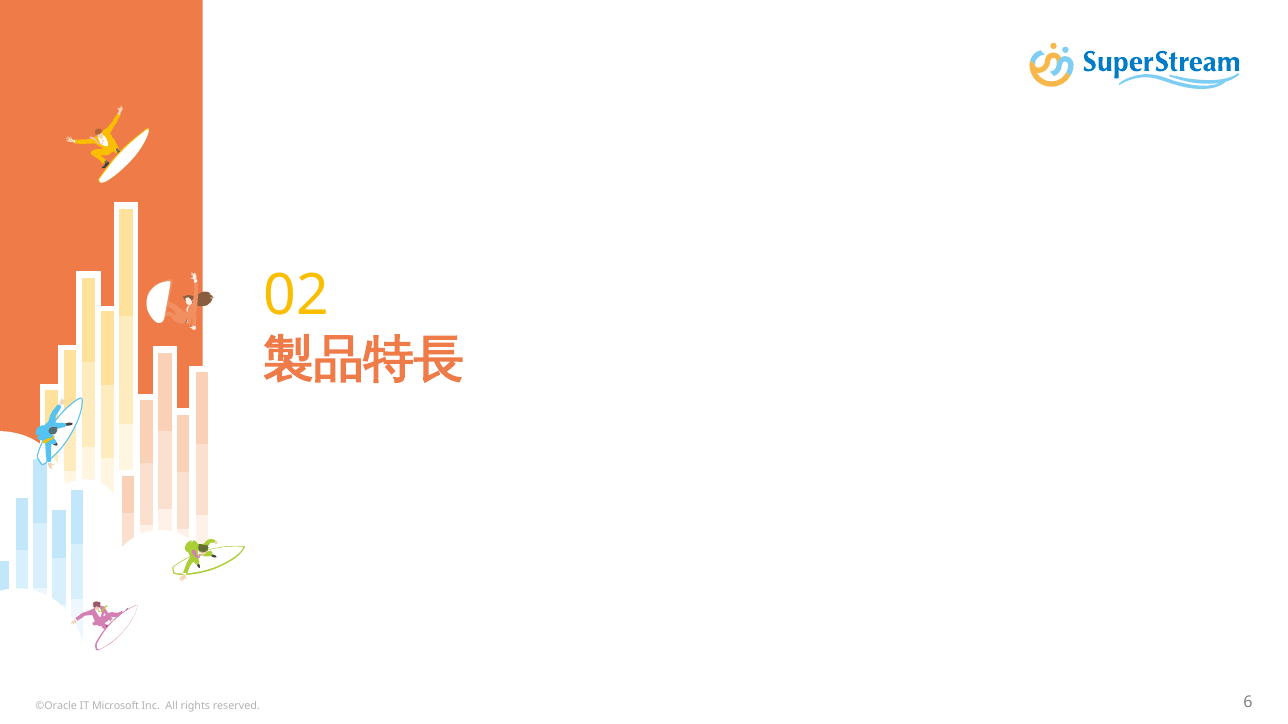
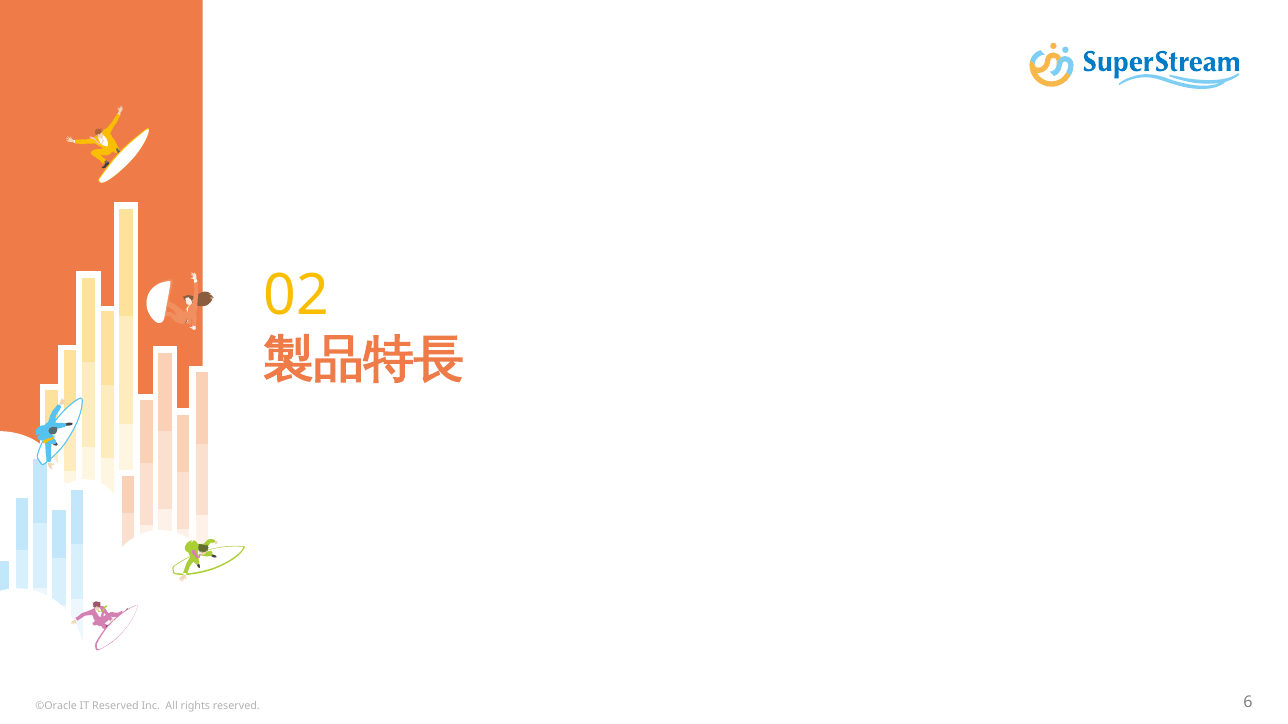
IT Microsoft: Microsoft -> Reserved (116, 706)
